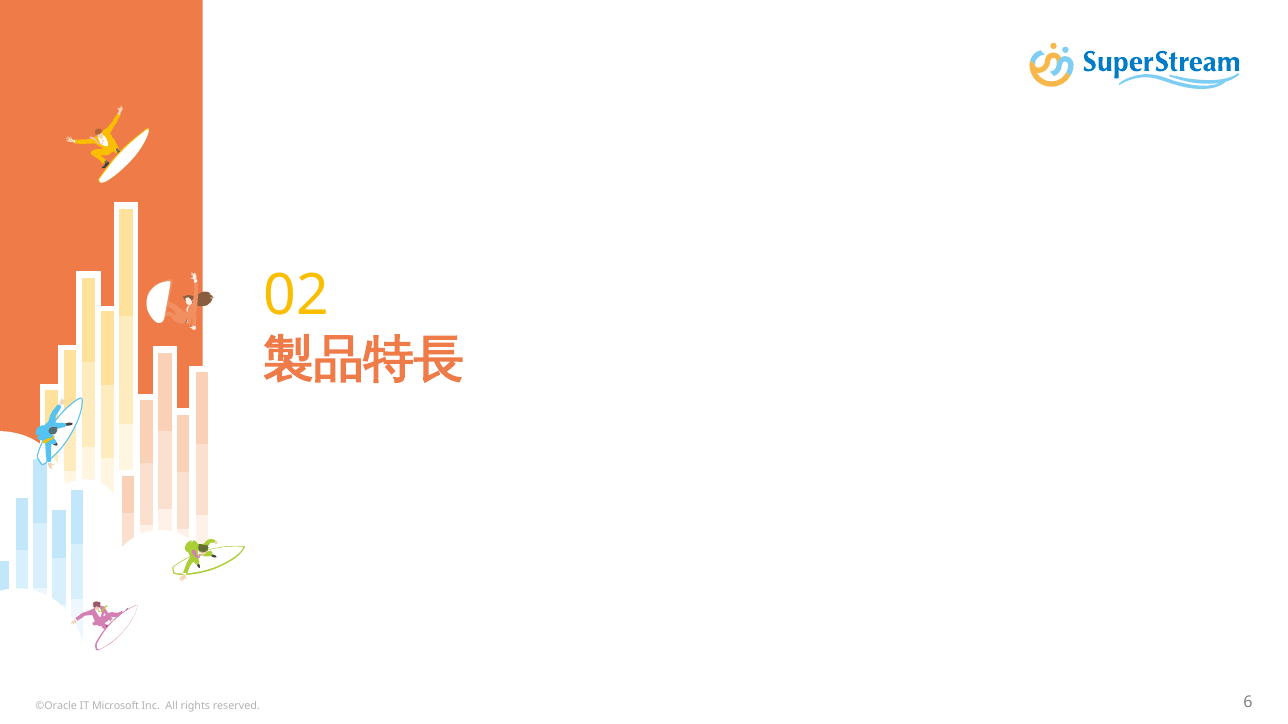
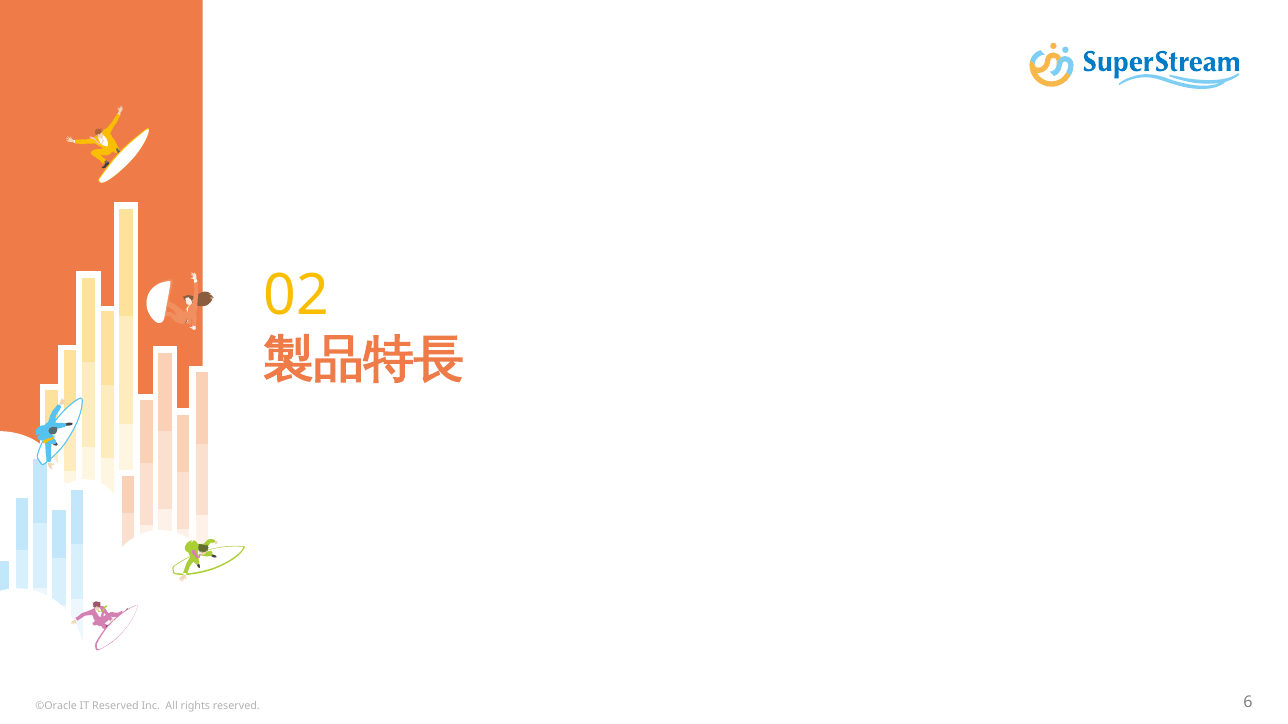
IT Microsoft: Microsoft -> Reserved (116, 706)
